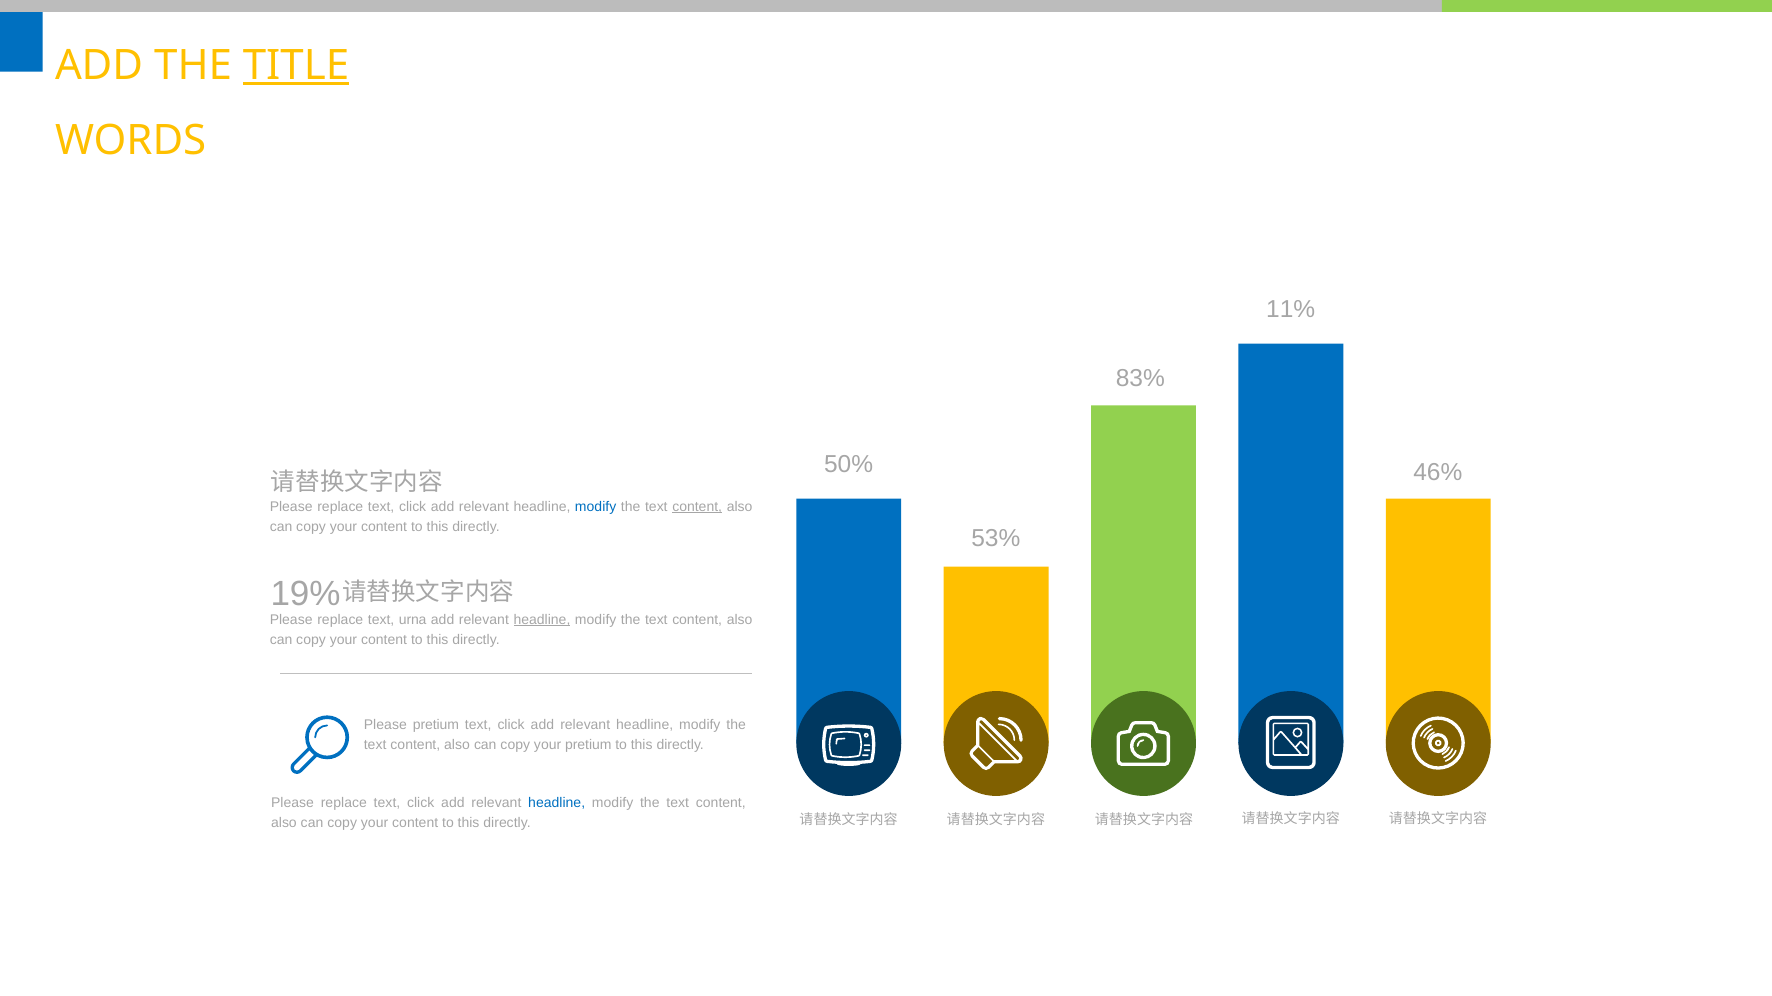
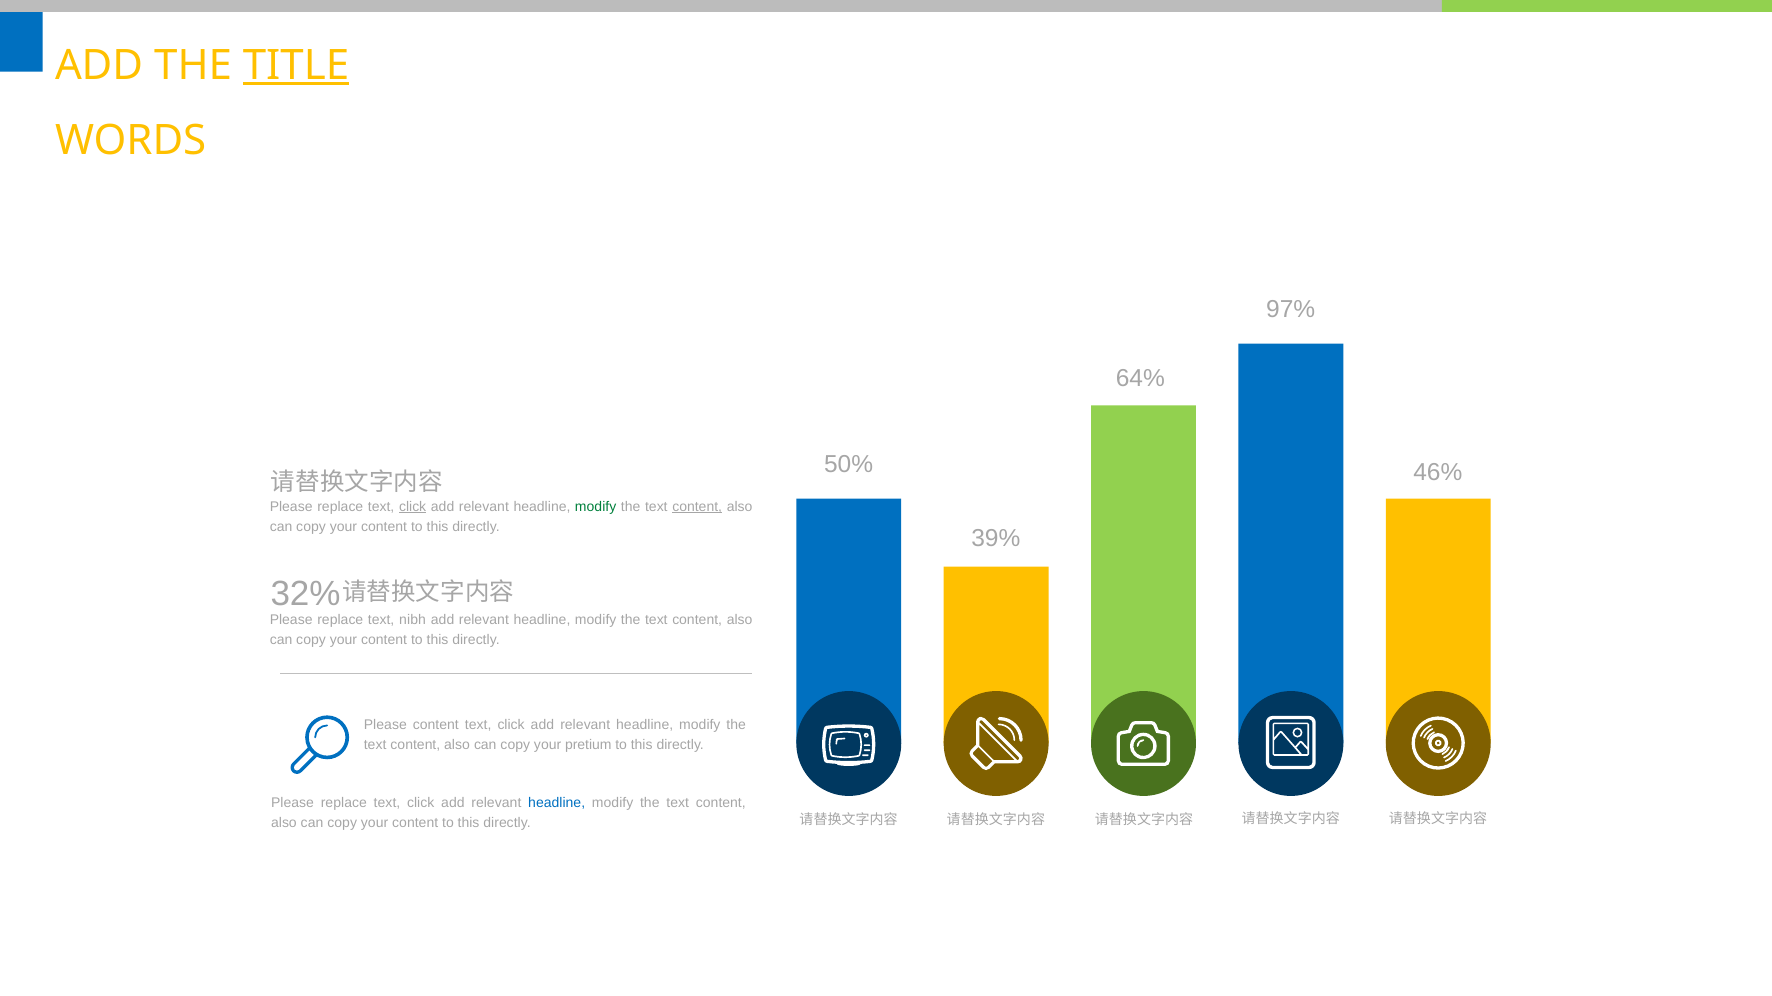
11%: 11% -> 97% (1291, 310)
83%: 83% -> 64% (1140, 379)
click underline: none -> present (413, 507)
modify colour: blue -> green (596, 507)
53%: 53% -> 39% (996, 538)
19%: 19% -> 32% (306, 595)
urna: urna -> nibh (413, 620)
headline underline: present -> none (542, 620)
Please pretium: pretium -> content (436, 725)
